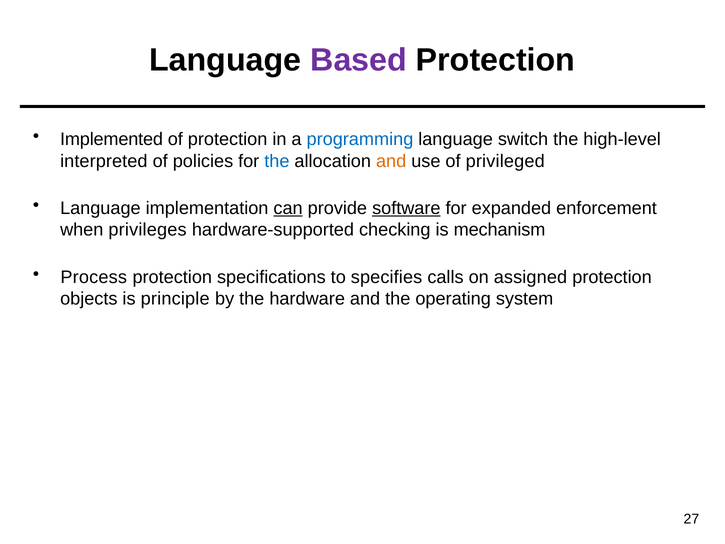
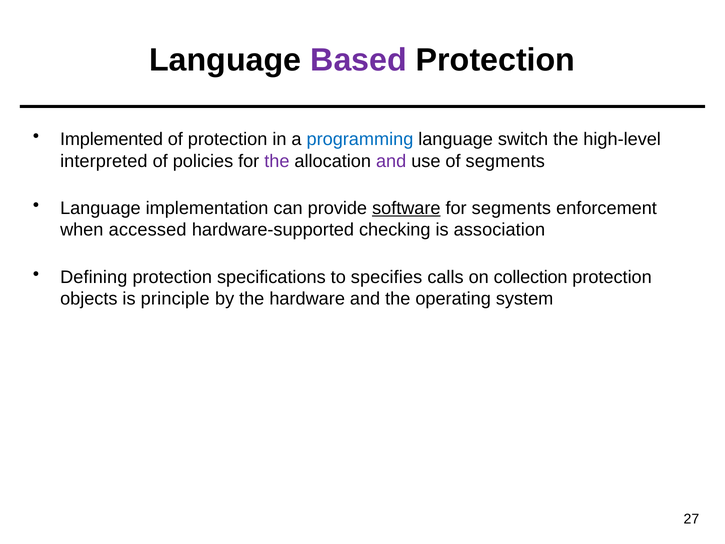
the colour: blue -> purple (277, 161)
and colour: orange -> purple (391, 161)
of privileged: privileged -> segments (505, 161)
can underline: present -> none (288, 208)
for expanded: expanded -> segments (511, 208)
privileges: privileges -> accessed (148, 230)
mechanism: mechanism -> association (499, 230)
Process: Process -> Defining (94, 277)
assigned: assigned -> collection (531, 277)
